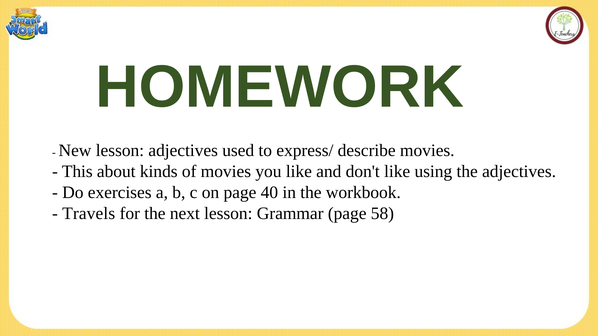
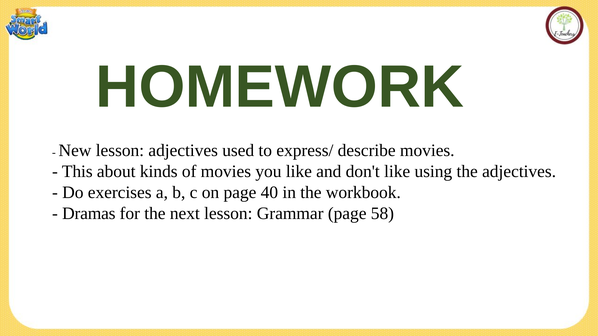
Travels: Travels -> Dramas (89, 214)
